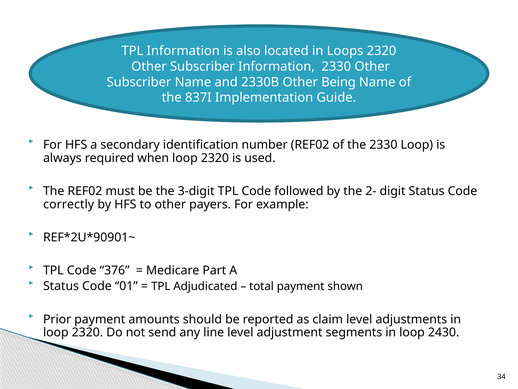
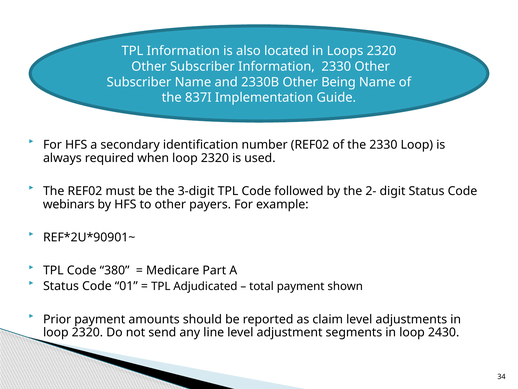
correctly: correctly -> webinars (69, 204)
376: 376 -> 380 (115, 270)
